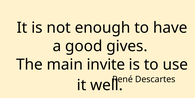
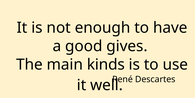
invite: invite -> kinds (106, 64)
